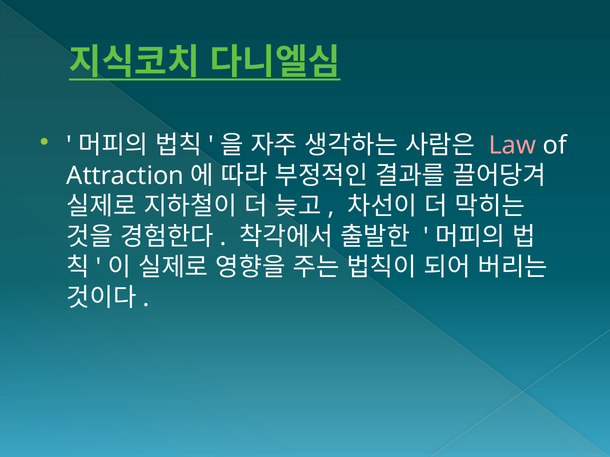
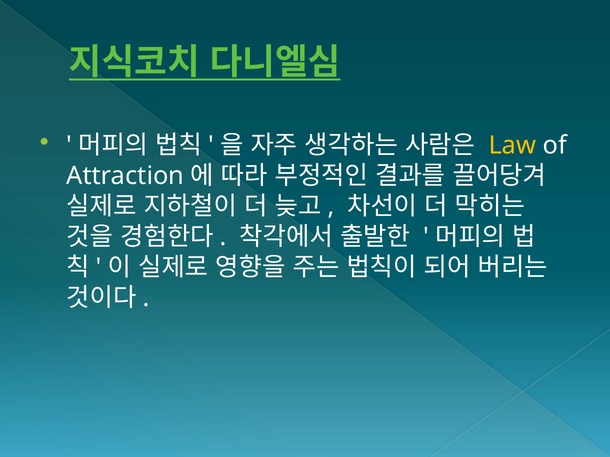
Law colour: pink -> yellow (512, 146)
